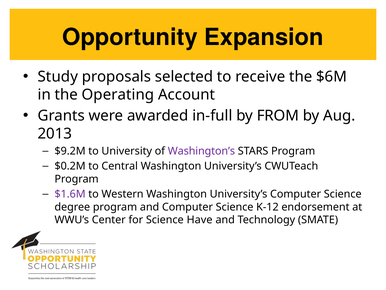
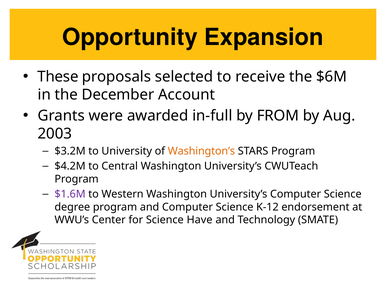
Study: Study -> These (58, 77)
Operating: Operating -> December (118, 95)
2013: 2013 -> 2003 (55, 134)
$9.2M: $9.2M -> $3.2M (70, 151)
Washington’s colour: purple -> orange (201, 151)
$0.2M: $0.2M -> $4.2M (70, 166)
